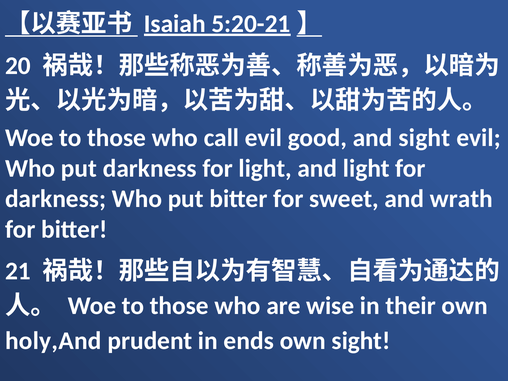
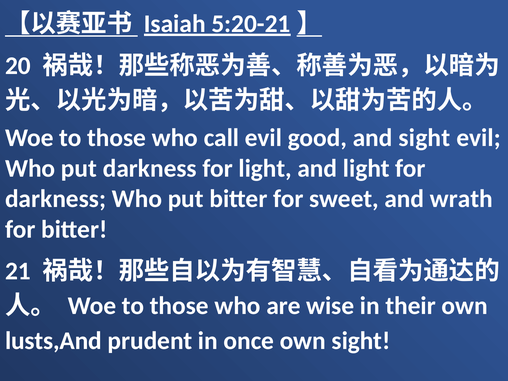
holy,And: holy,And -> lusts,And (53, 341)
ends: ends -> once (249, 341)
